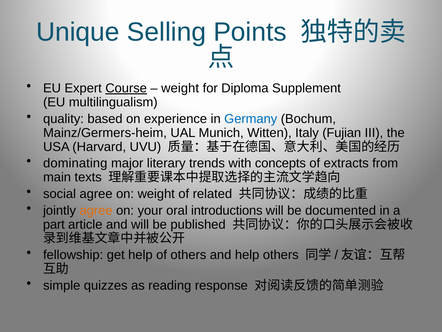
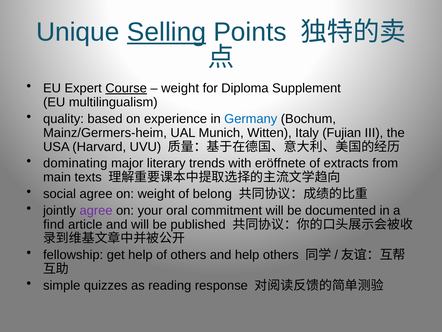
Selling underline: none -> present (166, 32)
concepts: concepts -> eröffnete (280, 163)
related: related -> belong (212, 194)
agree colour: orange -> purple (96, 210)
introductions: introductions -> commitment (227, 210)
part: part -> find (54, 224)
